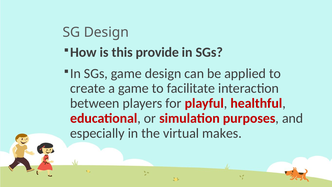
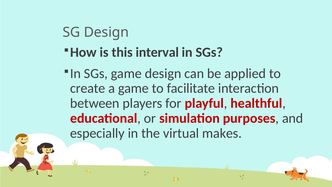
provide: provide -> interval (157, 52)
